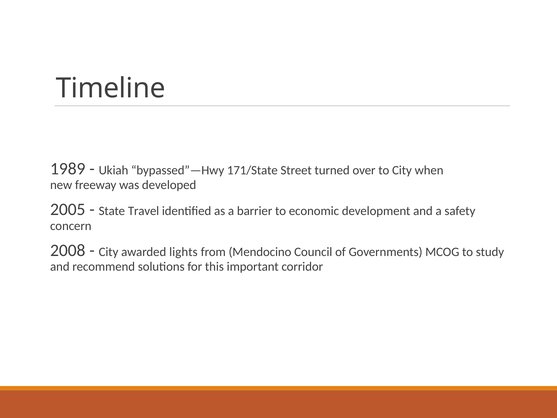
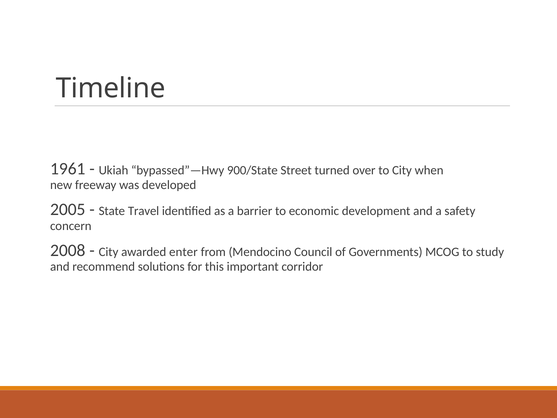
1989: 1989 -> 1961 (68, 169)
171/State: 171/State -> 900/State (252, 170)
lights: lights -> enter (183, 252)
